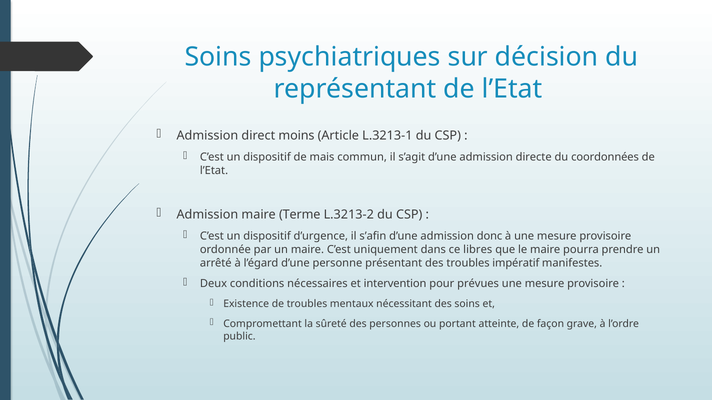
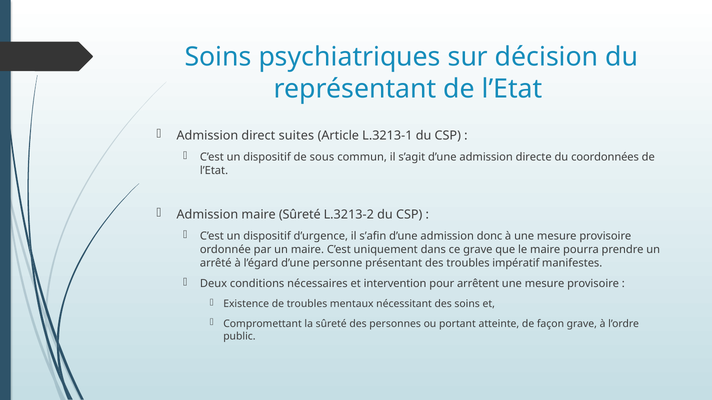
moins: moins -> suites (296, 136)
mais: mais -> sous (322, 157)
maire Terme: Terme -> Sûreté (300, 215)
ce libres: libres -> grave (478, 250)
prévues: prévues -> arrêtent (478, 284)
